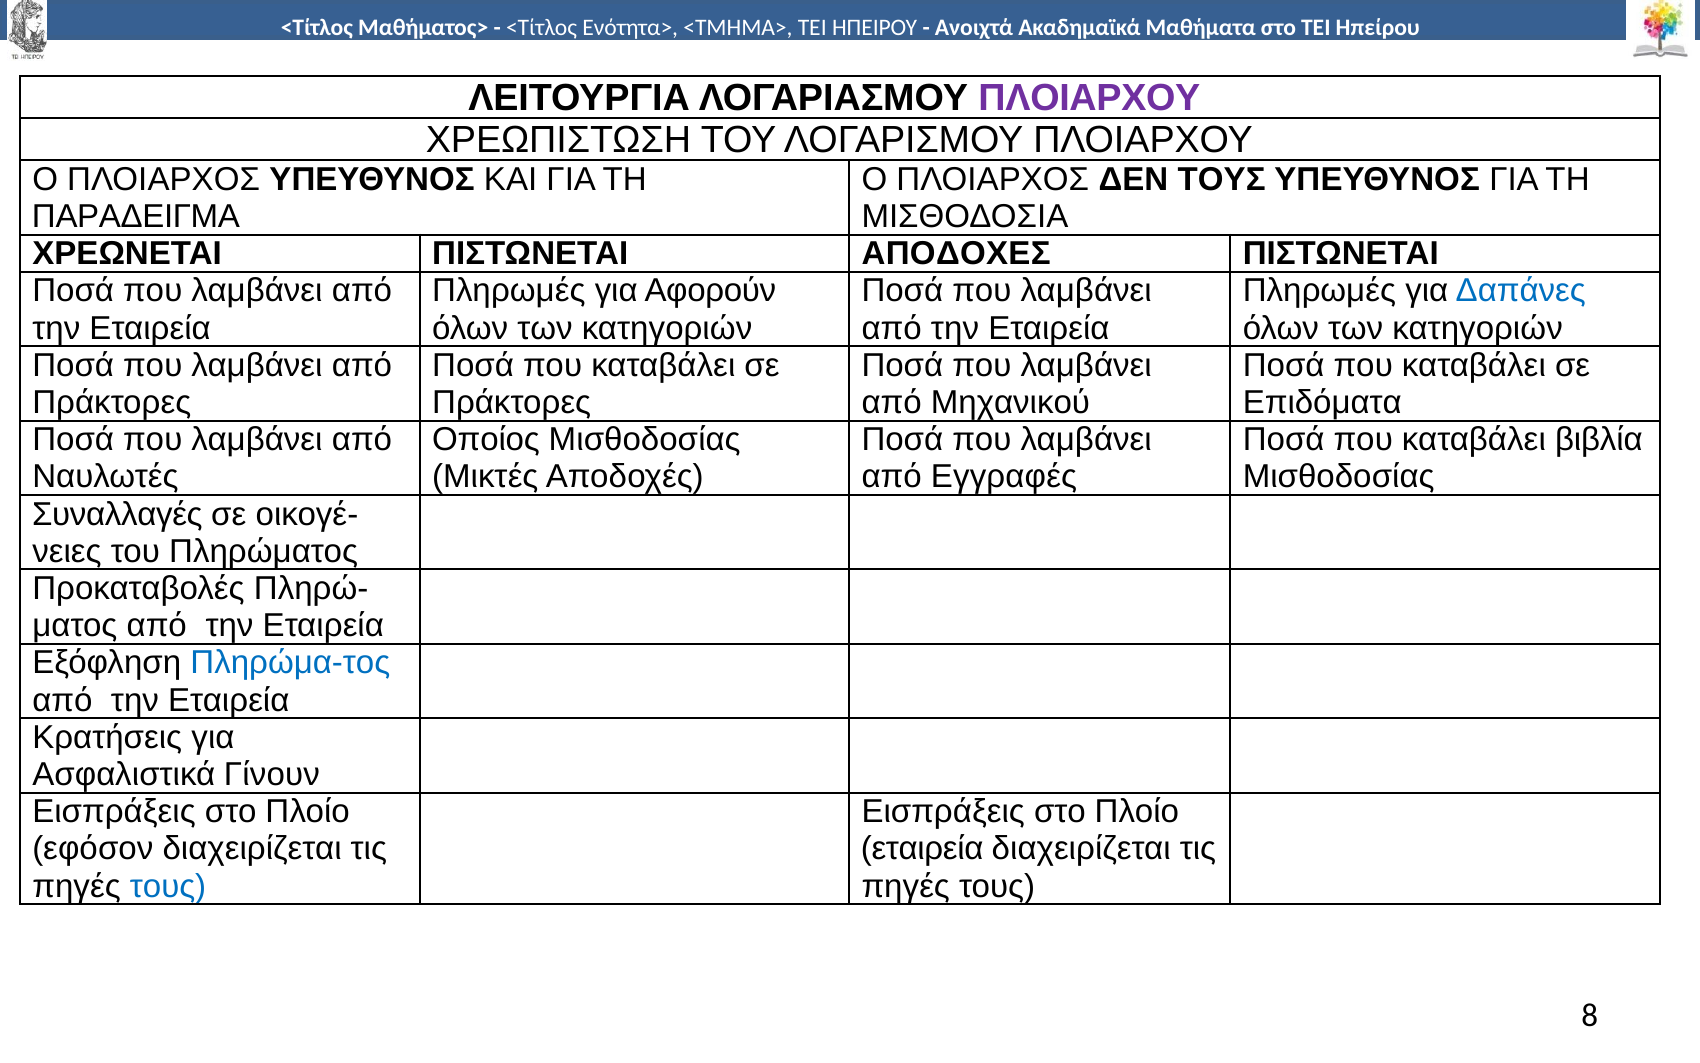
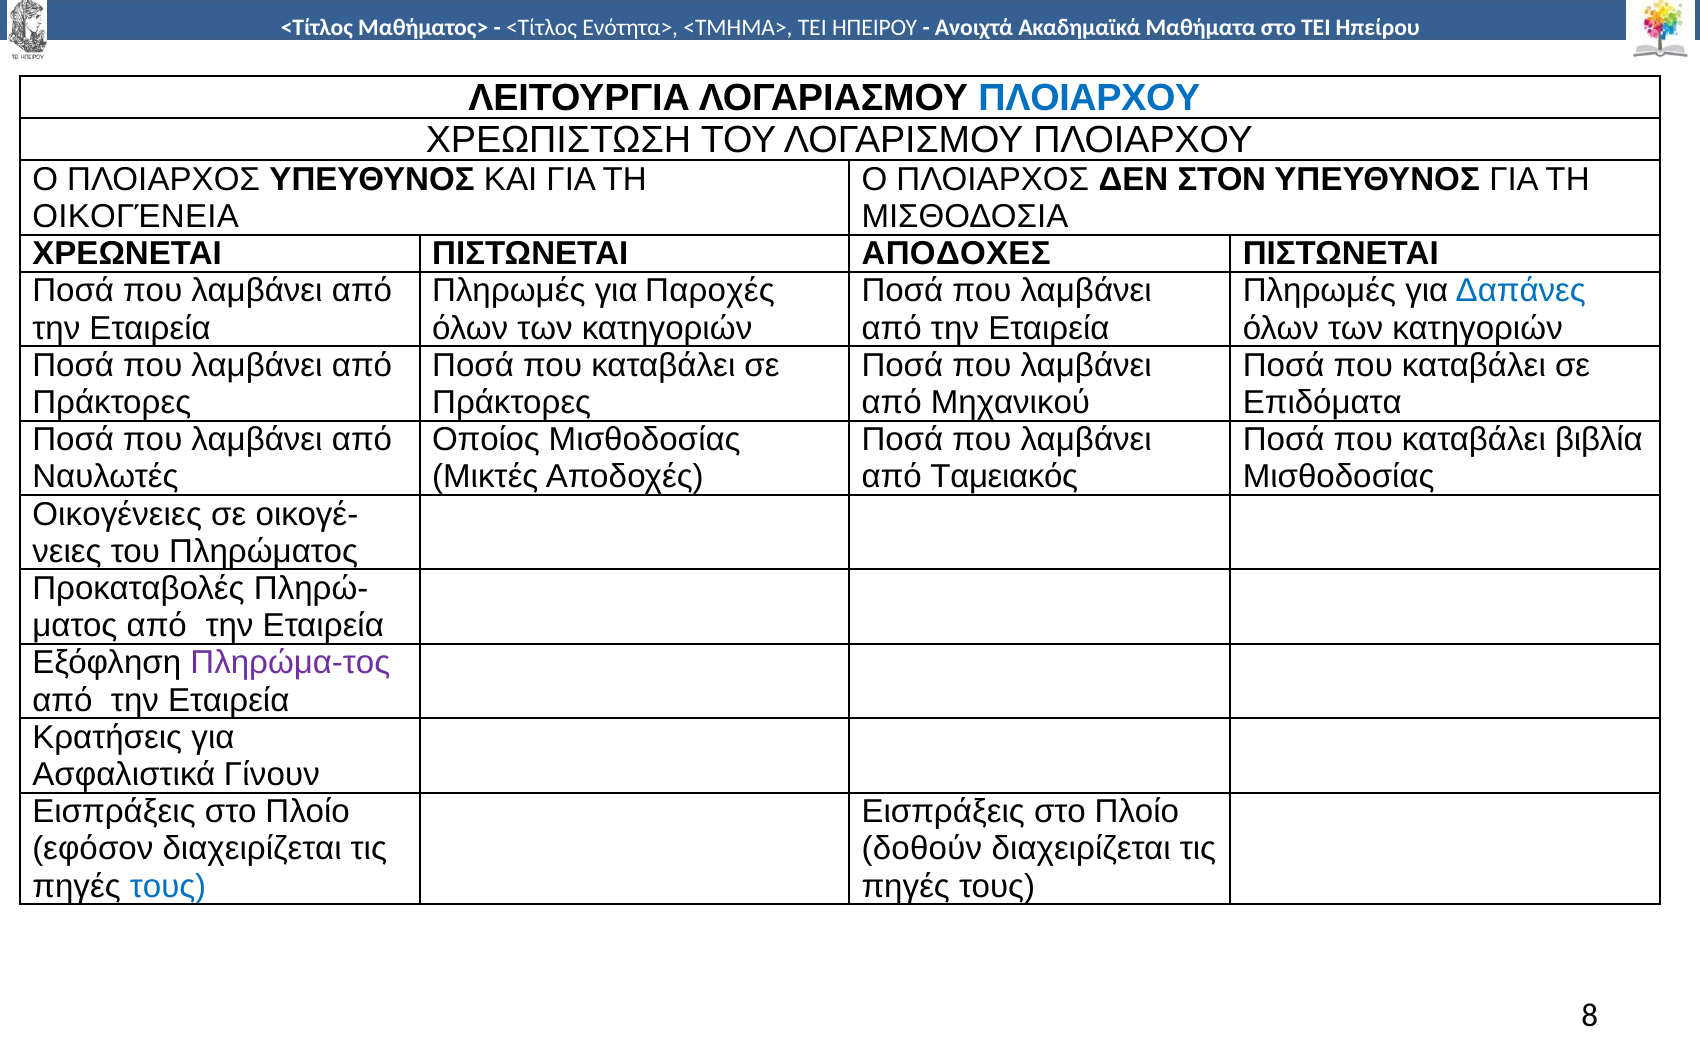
ΠΛΟΙΑΡΧΟΥ colour: purple -> blue (1089, 98)
ΔΕΝ ΤΟΥΣ: ΤΟΥΣ -> ΣΤΟΝ (1222, 179)
ΠΑΡΑΔΕΙΓΜΑ: ΠΑΡΑΔΕΙΓΜΑ -> ΟΙΚΟΓΈΝΕΙΑ (136, 216)
Αφορούν: Αφορούν -> Παροχές (710, 291)
Εγγραφές: Εγγραφές -> Ταμειακός (1004, 477)
Συναλλαγές: Συναλλαγές -> Οικογένειες (117, 514)
Πληρώμα-τος colour: blue -> purple (290, 663)
εταιρεία: εταιρεία -> δοθούν (922, 849)
